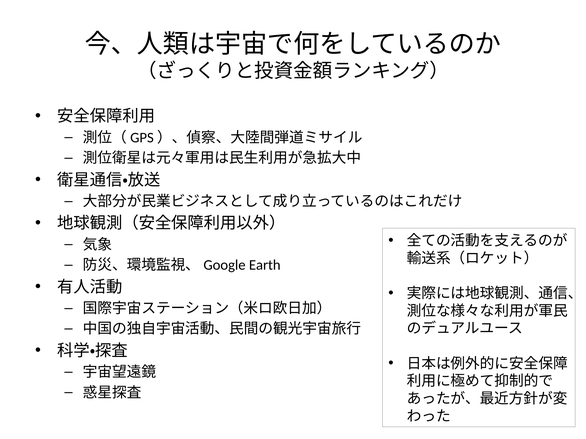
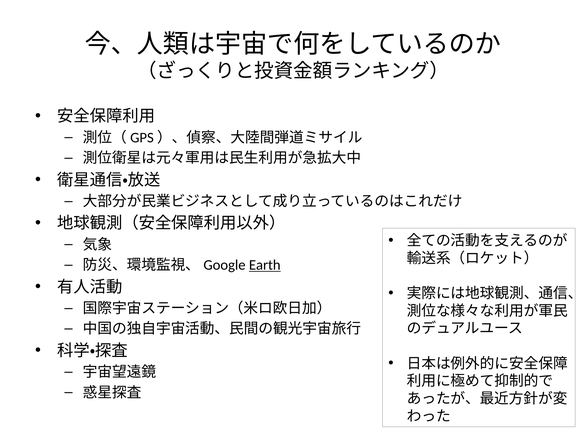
Earth underline: none -> present (265, 265)
